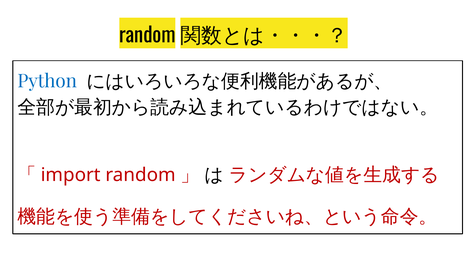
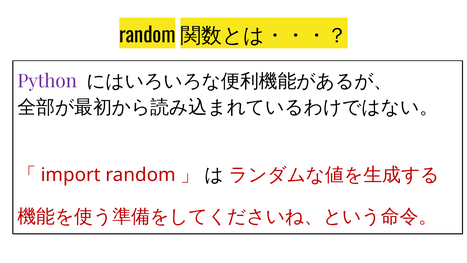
Python colour: blue -> purple (47, 81)
